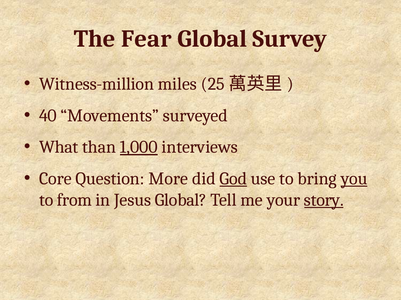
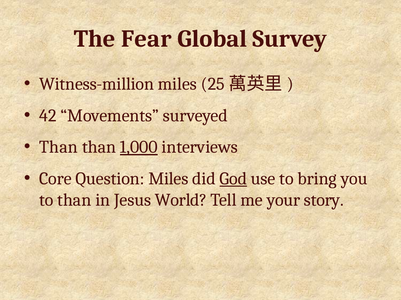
40: 40 -> 42 (48, 116)
What: What -> Than (59, 147)
Question More: More -> Miles (168, 179)
you underline: present -> none (354, 179)
to from: from -> than (74, 200)
Jesus Global: Global -> World (181, 200)
story underline: present -> none (324, 200)
